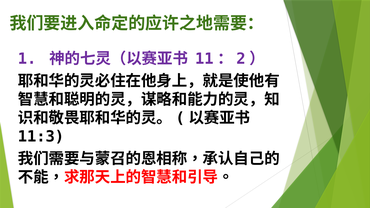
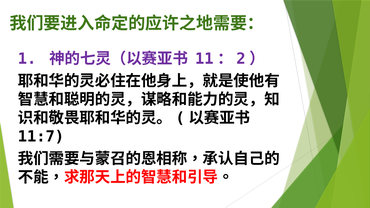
11:3: 11:3 -> 11:7 (41, 137)
